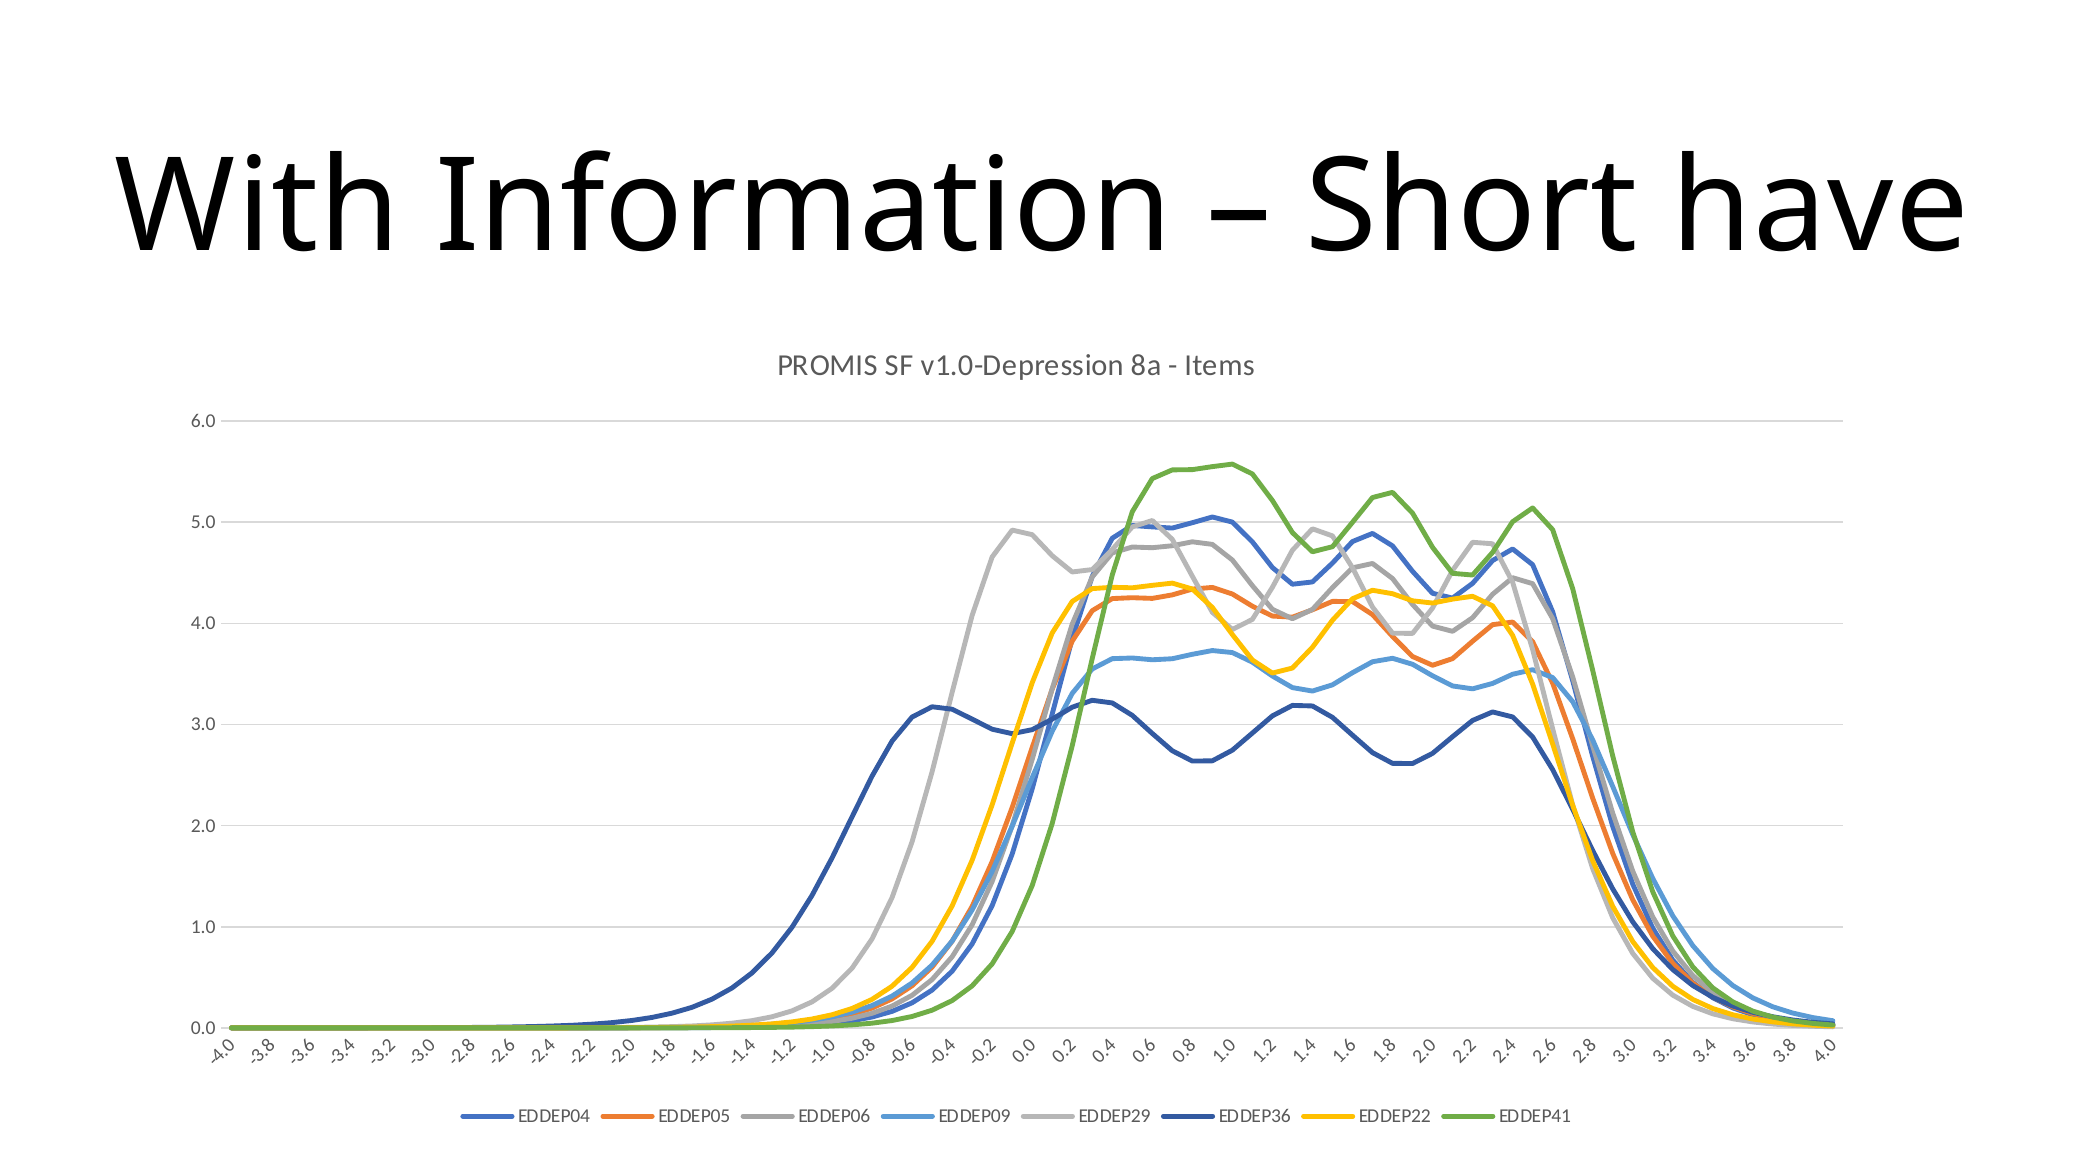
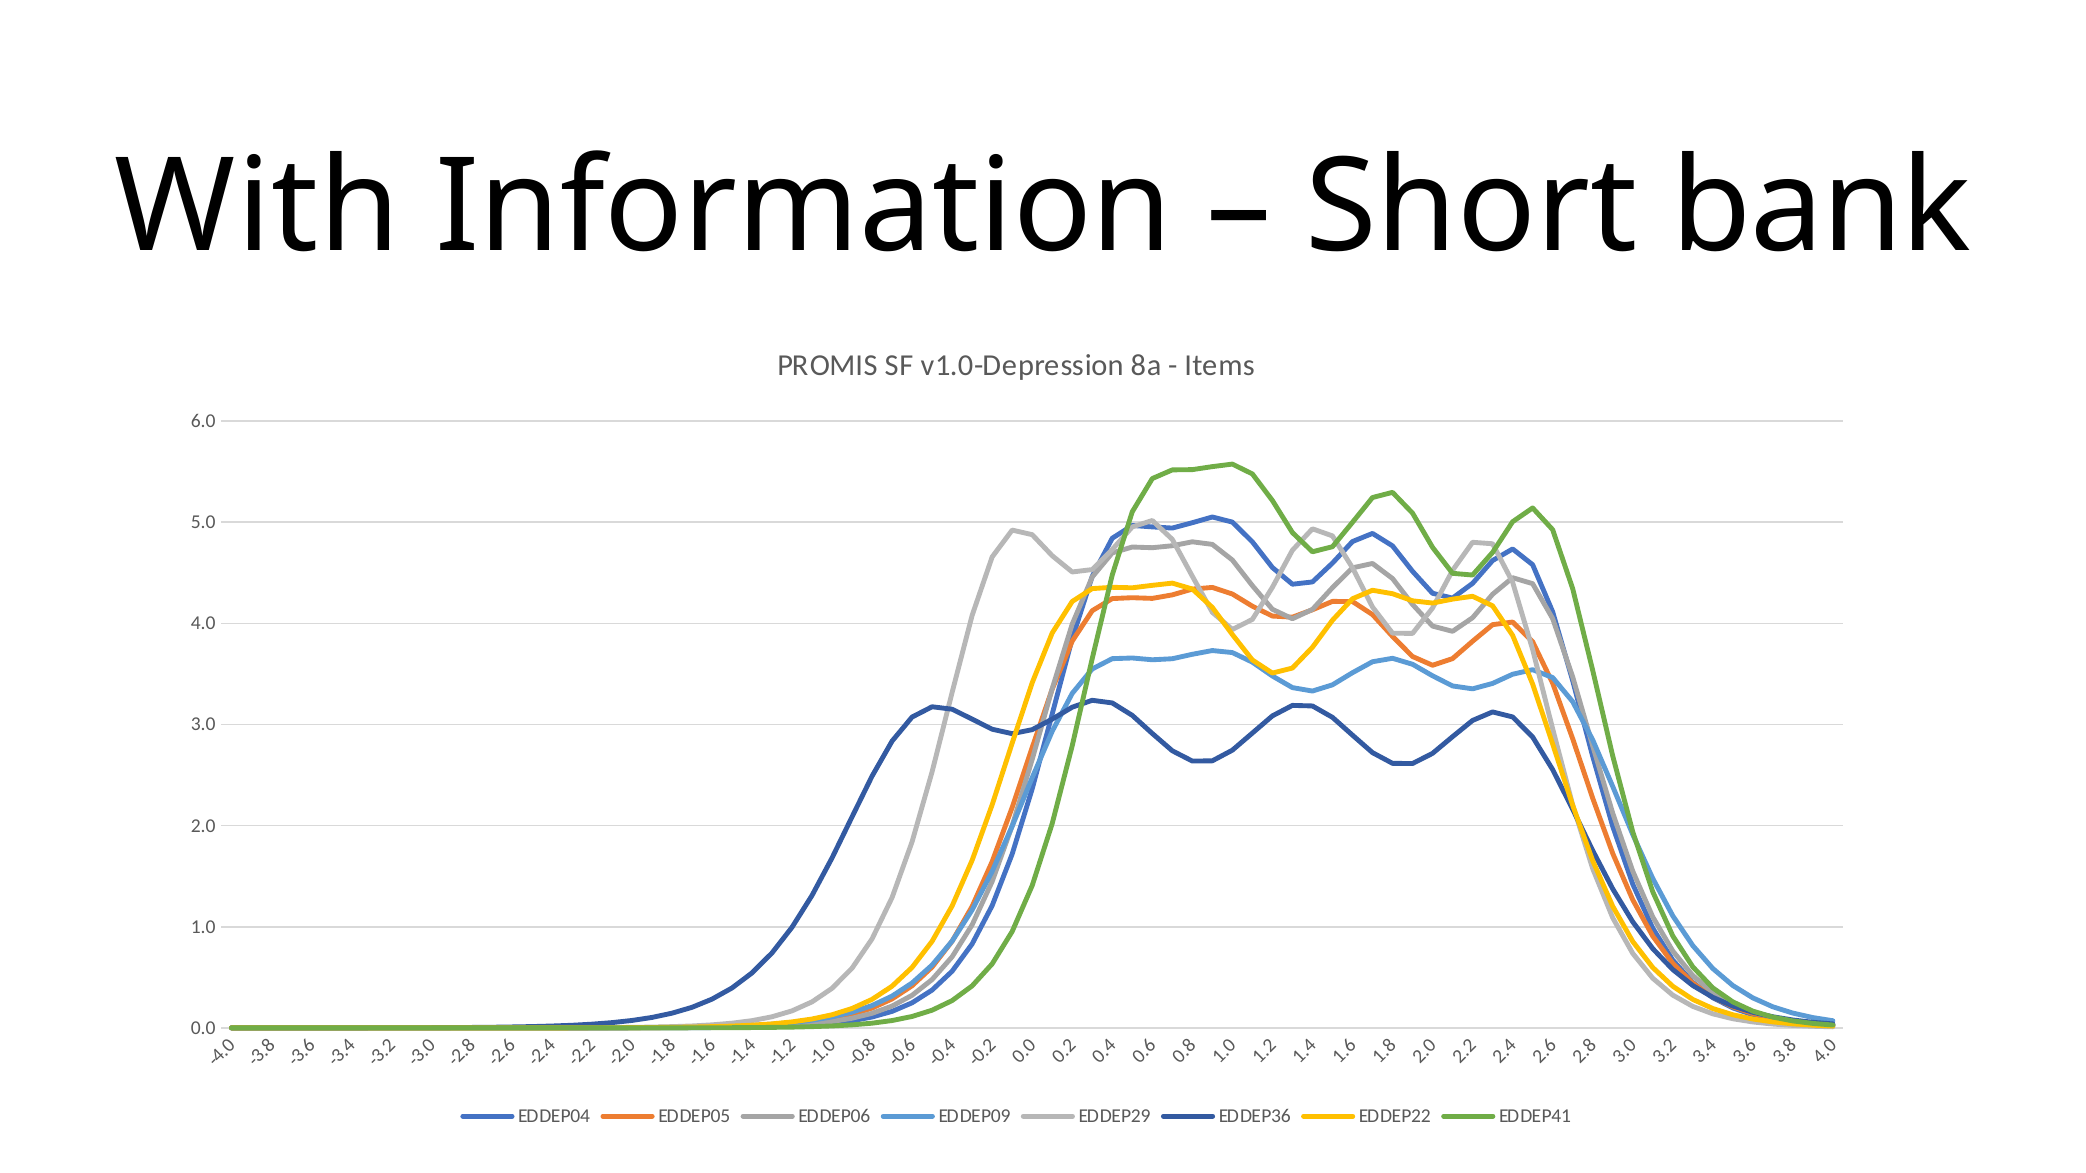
have: have -> bank (1821, 207)
